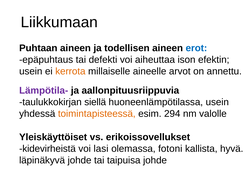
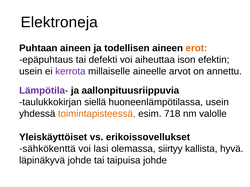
Liikkumaan: Liikkumaan -> Elektroneja (59, 22)
erot colour: blue -> orange (196, 48)
kerrota colour: orange -> purple (70, 72)
294: 294 -> 718 (172, 114)
kidevirheistä: kidevirheistä -> sähkökenttä (47, 149)
fotoni: fotoni -> siirtyy (170, 149)
